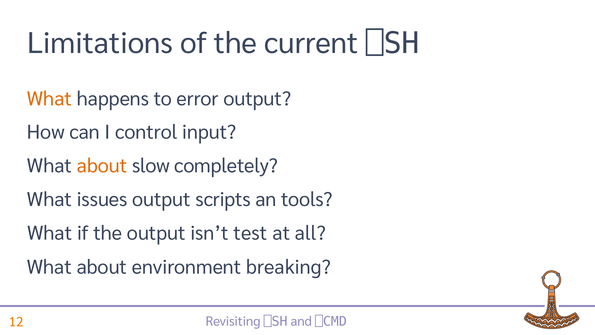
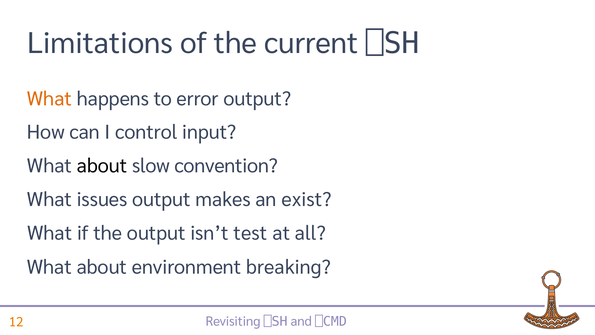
about colour: orange -> black (102, 166)
completely: completely -> convention (226, 166)
scripts: scripts -> makes (223, 199)
tools: tools -> exist (307, 199)
